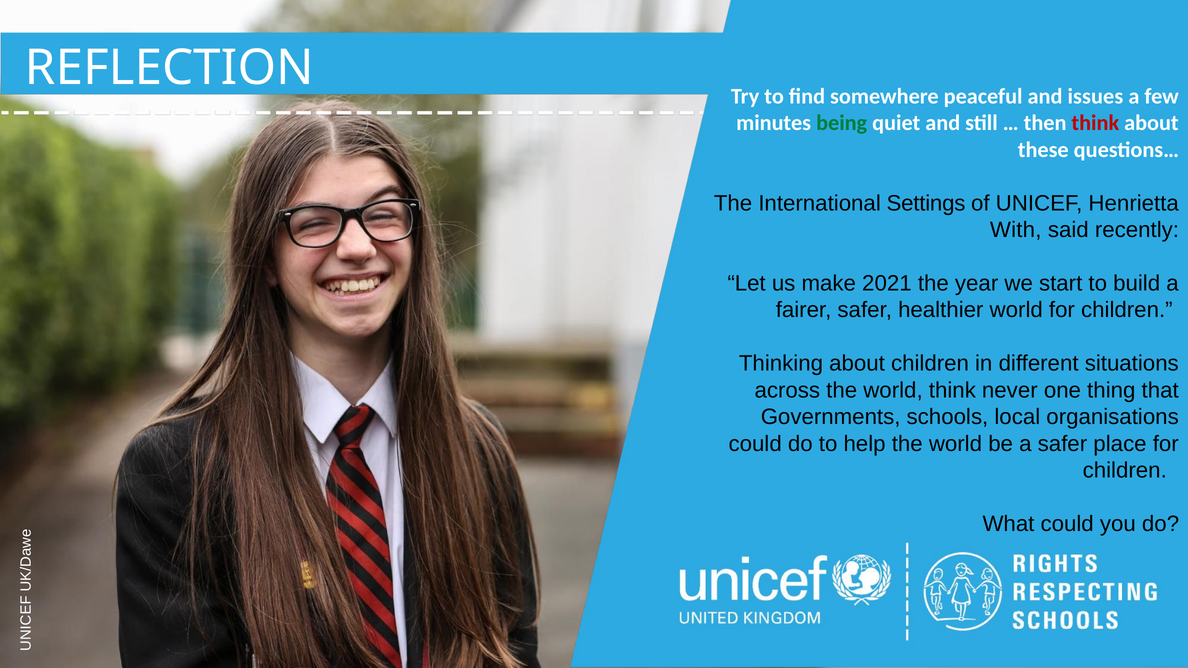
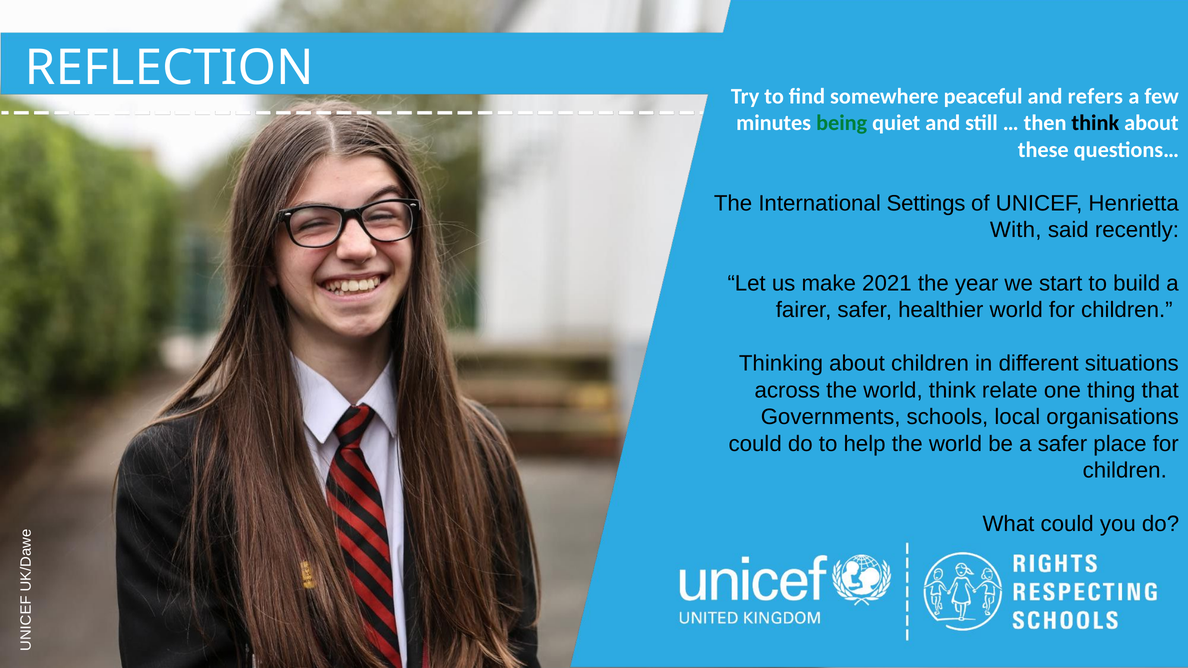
issues: issues -> refers (1095, 96)
think colour: red -> black (1095, 123)
never: never -> relate (1010, 390)
